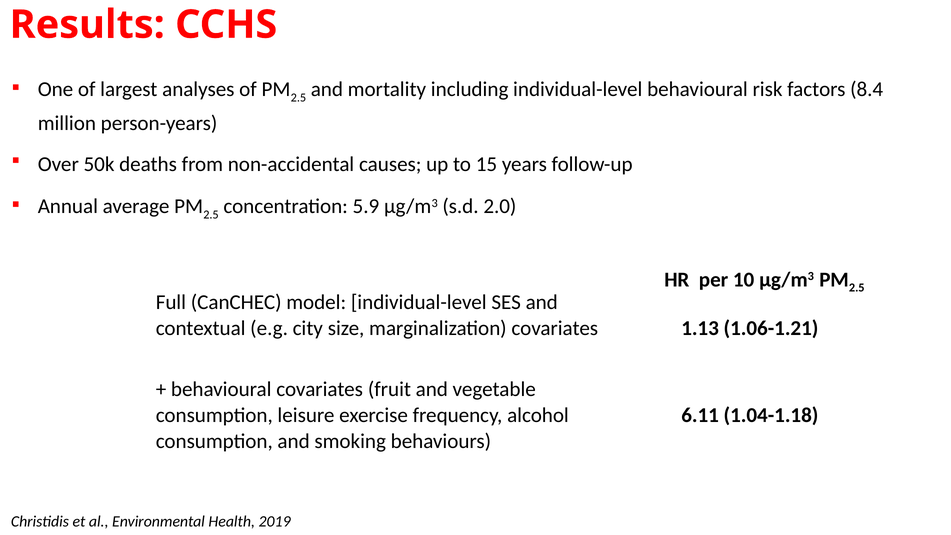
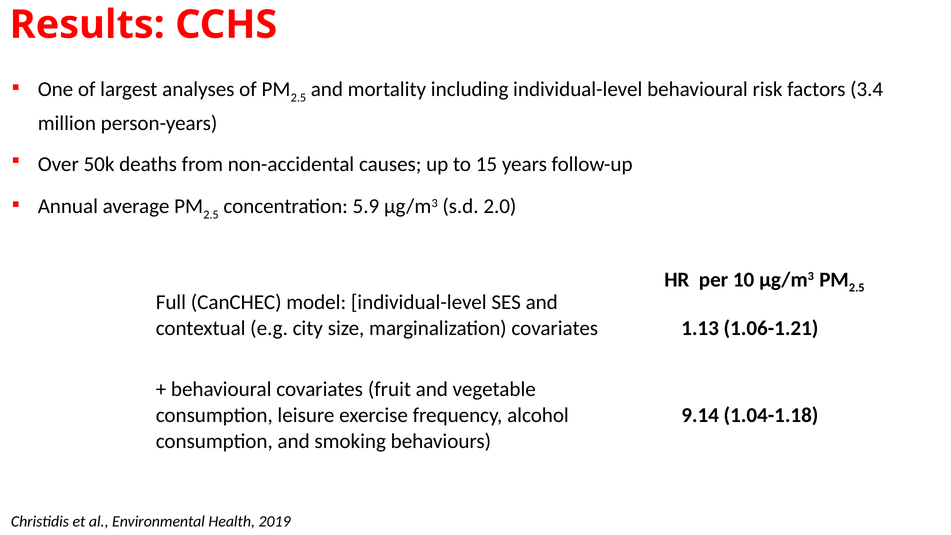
8.4: 8.4 -> 3.4 (867, 89)
6.11: 6.11 -> 9.14 (700, 415)
